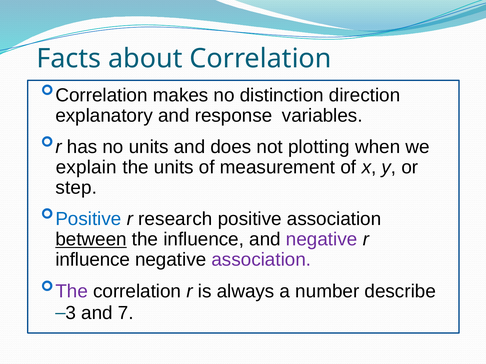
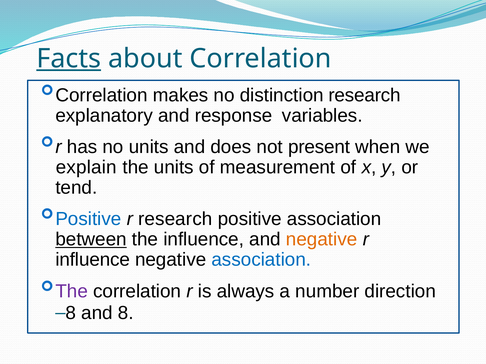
Facts underline: none -> present (69, 59)
distinction direction: direction -> research (365, 95)
plotting: plotting -> present (319, 147)
step: step -> tend (76, 188)
negative colour: purple -> orange (322, 240)
association colour: purple -> blue (261, 260)
describe: describe -> direction (400, 292)
3: 3 -> 8 (71, 313)
and 7: 7 -> 8 (126, 313)
